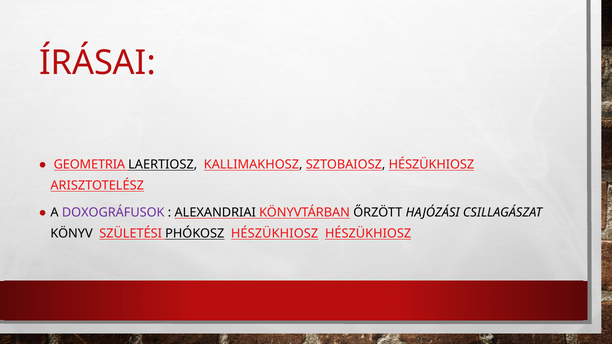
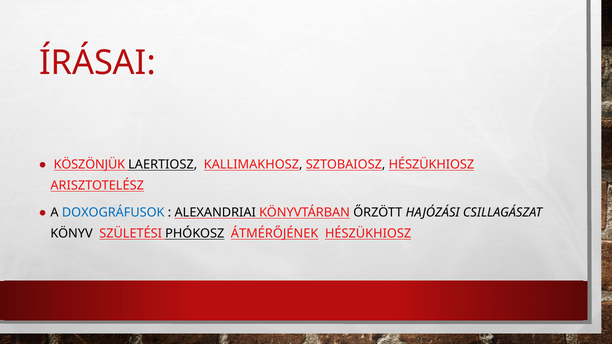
GEOMETRIA: GEOMETRIA -> KÖSZÖNJÜK (89, 165)
DOXOGRÁFUSOK colour: purple -> blue (113, 213)
PHÓKOSZ HÉSZÜKHIOSZ: HÉSZÜKHIOSZ -> ÁTMÉRŐJÉNEK (275, 234)
